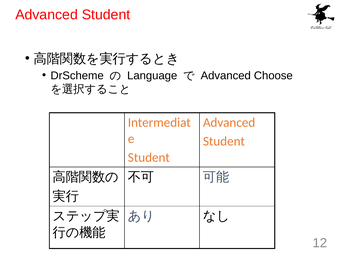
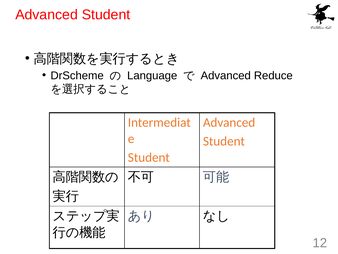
Choose: Choose -> Reduce (273, 75)
